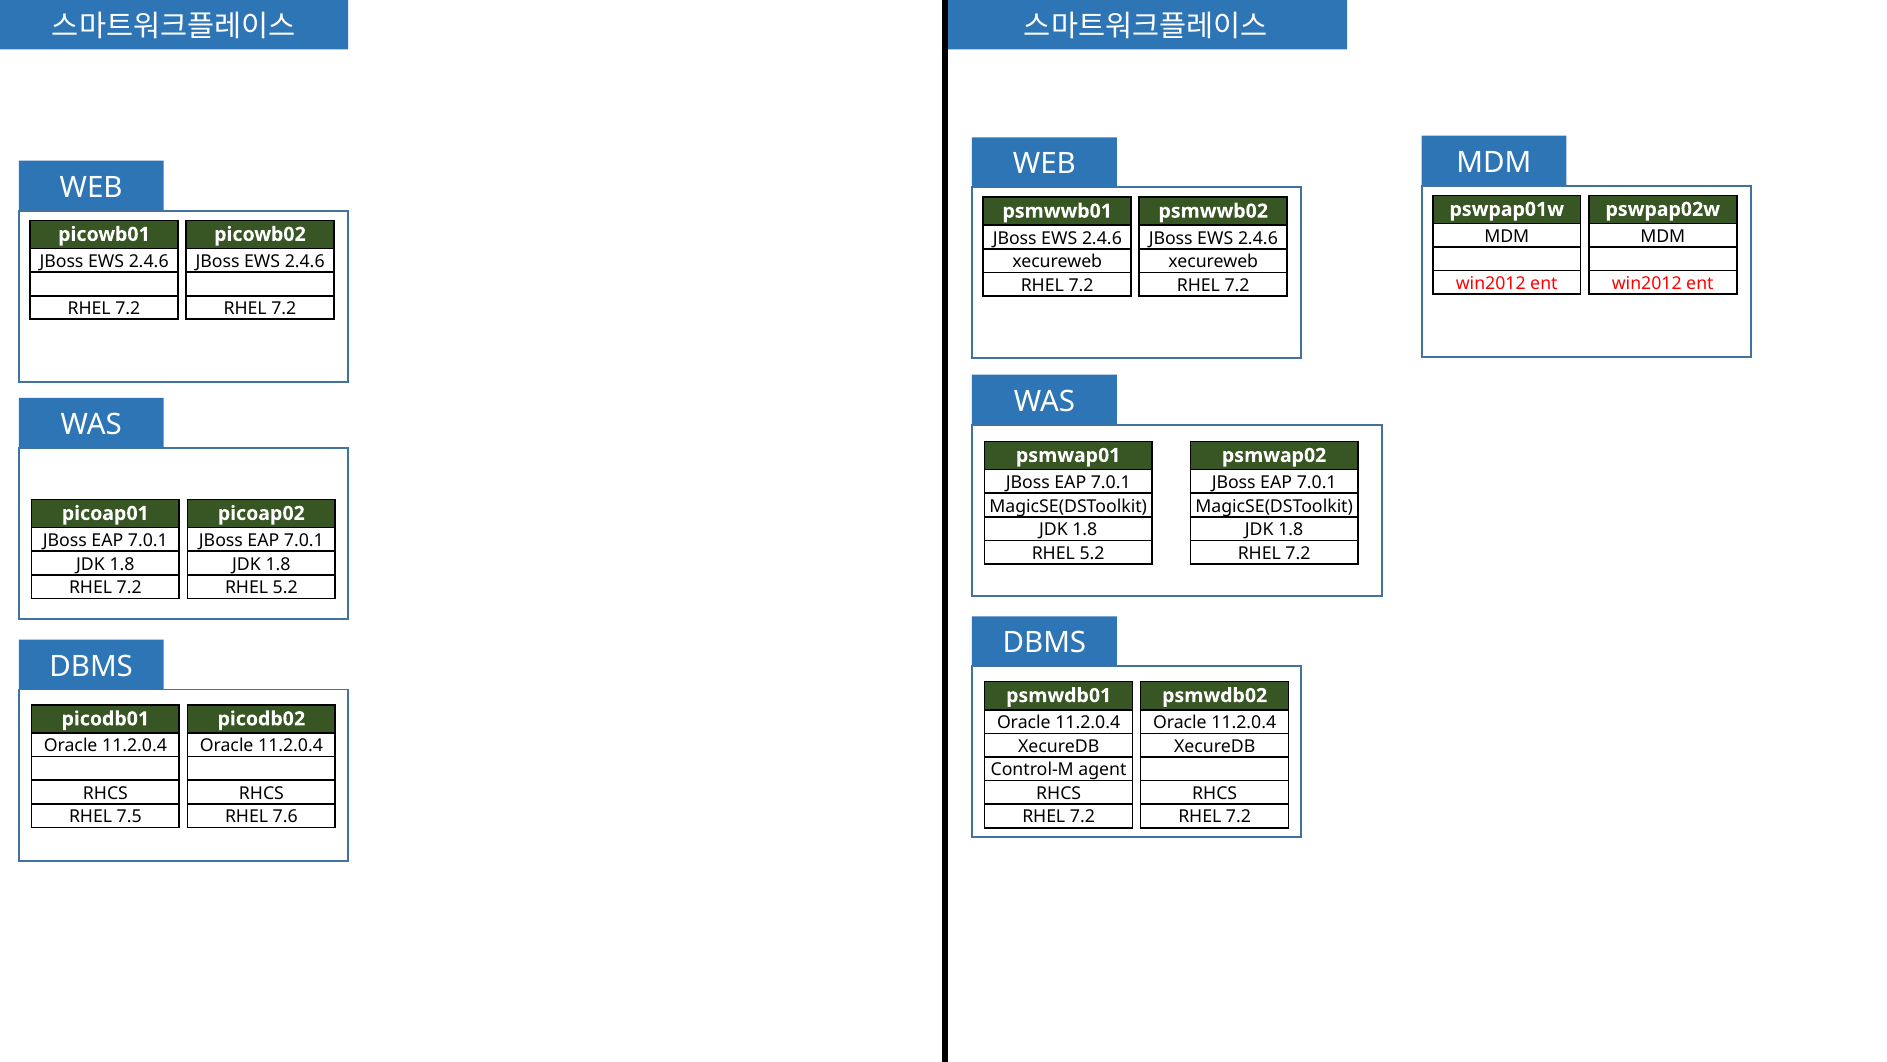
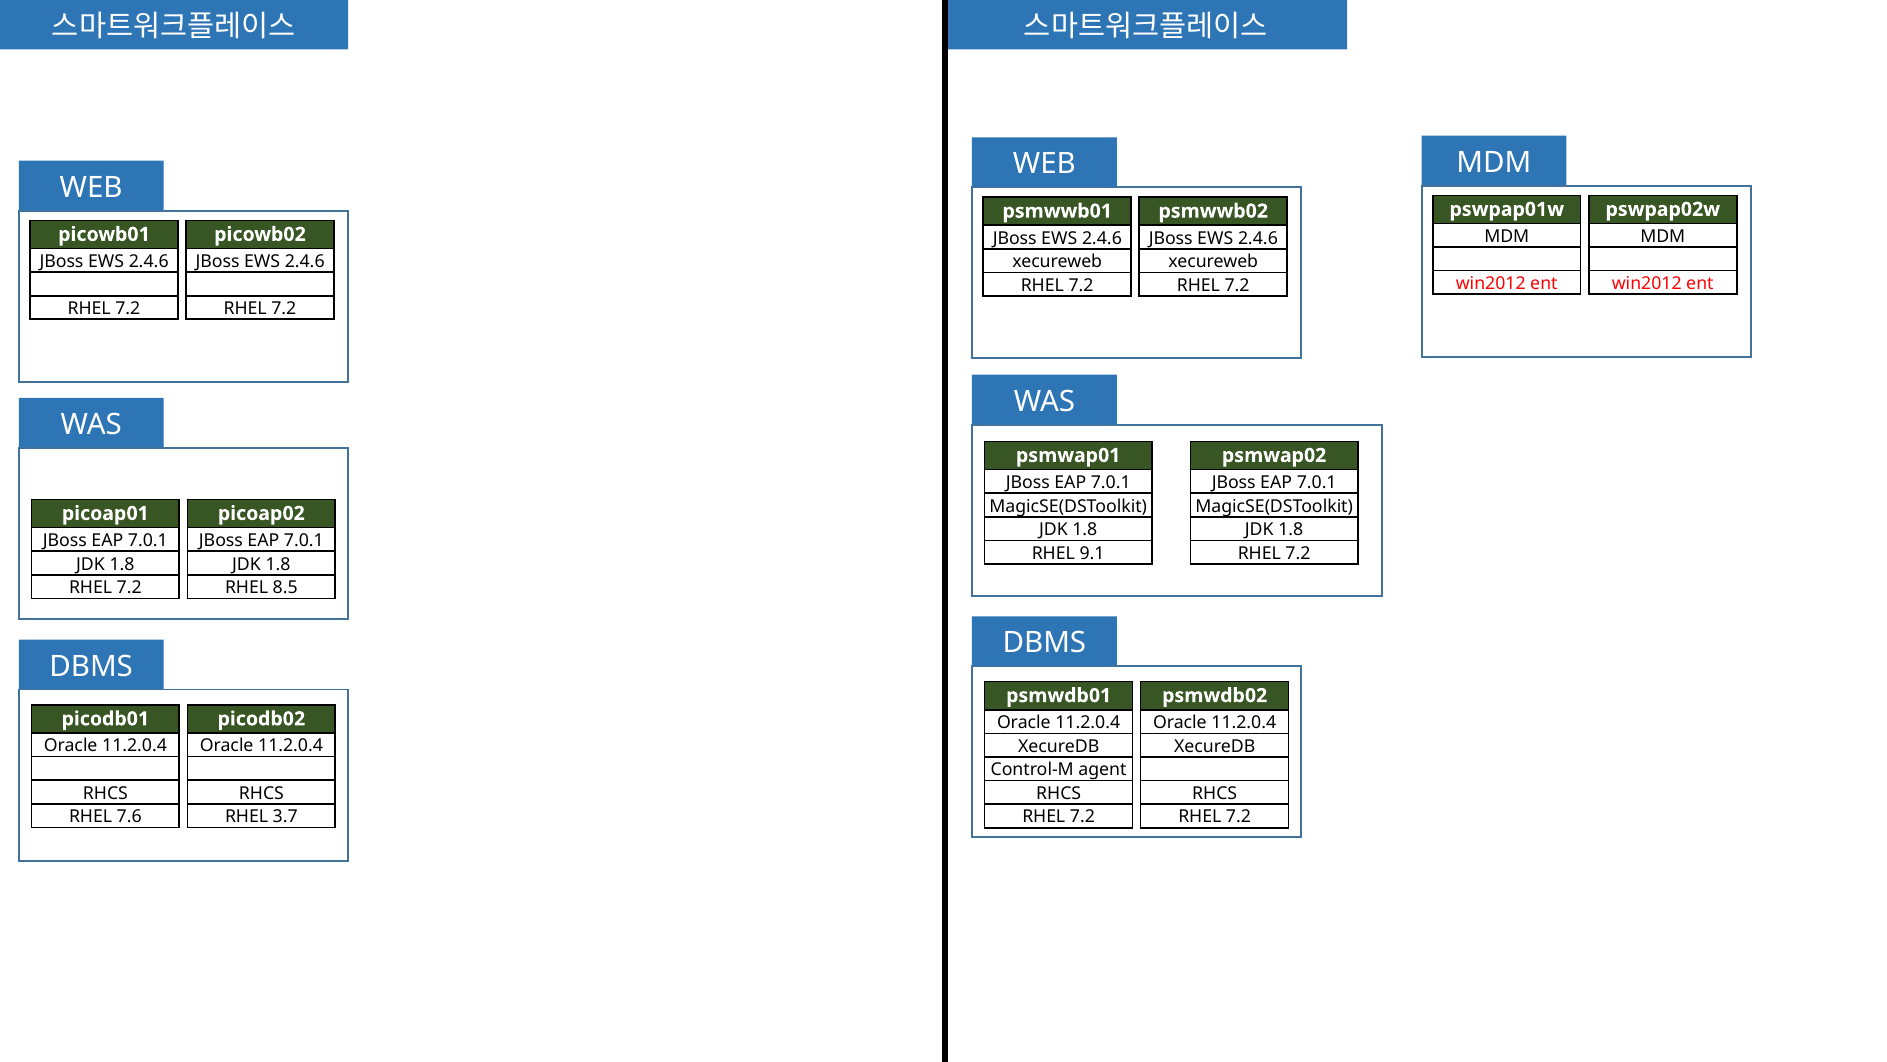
5.2: 5.2 -> 9.1 (1092, 553)
5.2: 5.2 -> 8.5 (285, 587)
7.5: 7.5 -> 7.6 (129, 816)
7.6: 7.6 -> 3.7 (285, 816)
